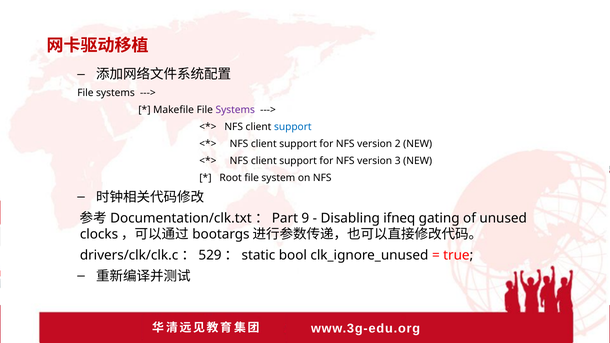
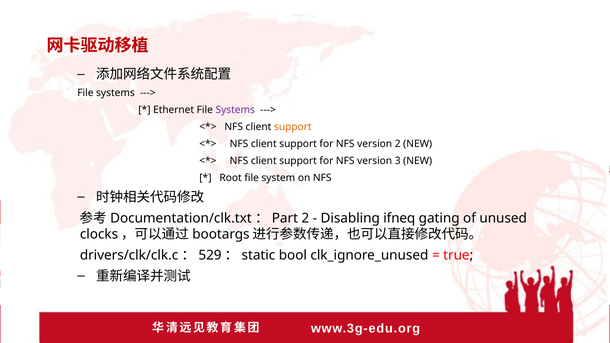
Makefile: Makefile -> Ethernet (174, 110)
support colour: blue -> orange (293, 127)
9: 9 -> 2 (305, 218)
